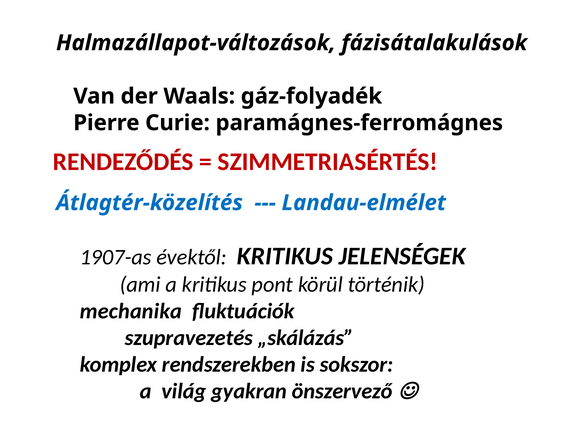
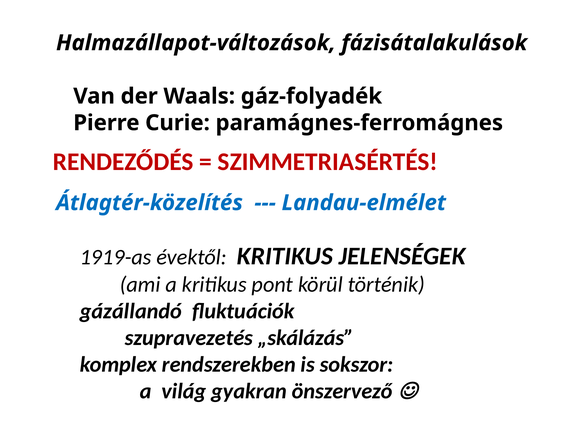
1907-as: 1907-as -> 1919-as (116, 257)
mechanika: mechanika -> gázállandó (131, 311)
